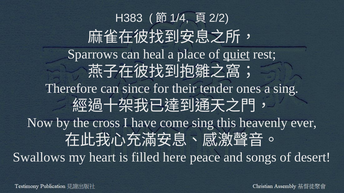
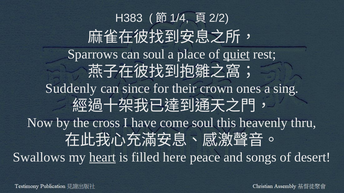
can heal: heal -> soul (154, 54)
Therefore: Therefore -> Suddenly (71, 89)
tender: tender -> crown (216, 89)
come sing: sing -> soul (203, 123)
ever: ever -> thru (304, 123)
heart underline: none -> present (102, 158)
